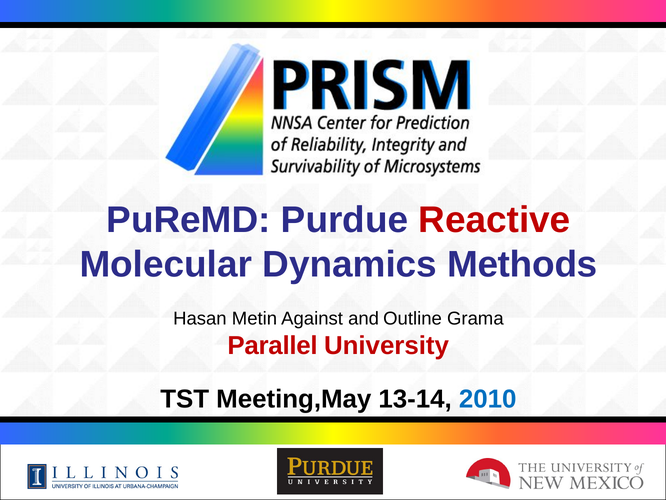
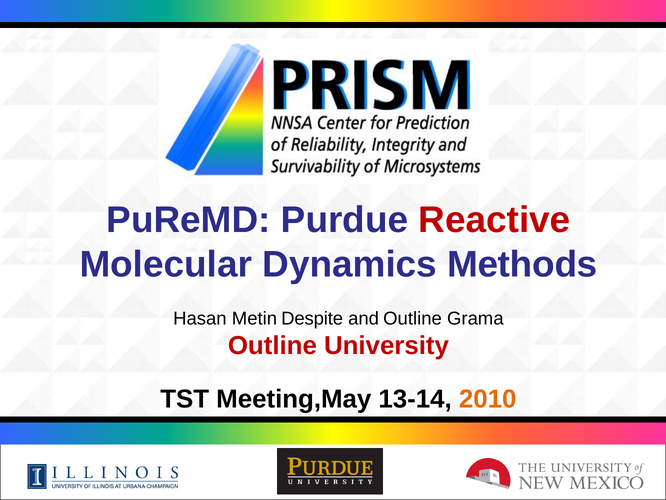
Against: Against -> Despite (312, 318)
Parallel: Parallel -> Outline (272, 346)
2010 colour: blue -> orange (488, 399)
